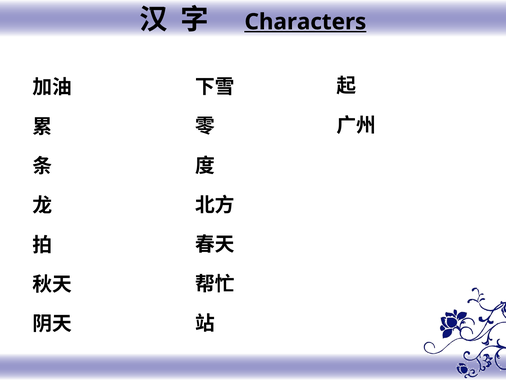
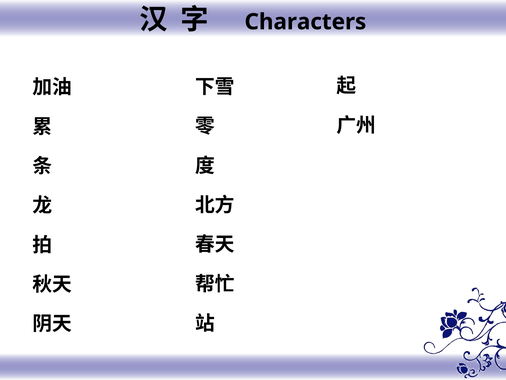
Characters underline: present -> none (305, 22)
